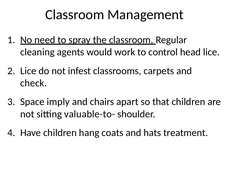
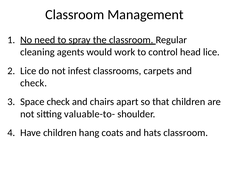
Space imply: imply -> check (58, 102)
hats treatment: treatment -> classroom (186, 133)
